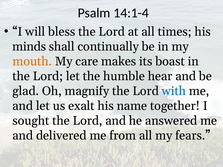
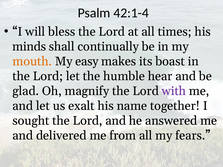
14:1-4: 14:1-4 -> 42:1-4 (131, 13)
care: care -> easy (87, 61)
with colour: blue -> purple (174, 91)
